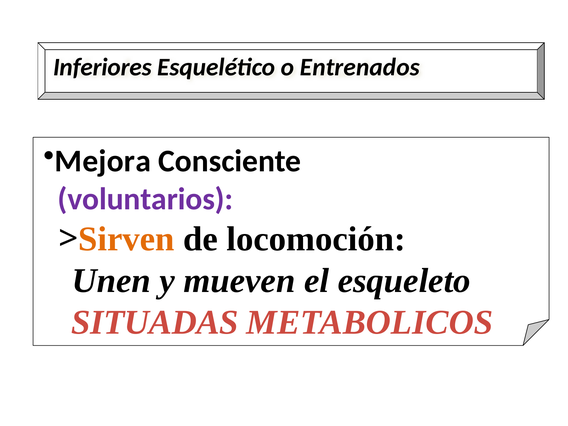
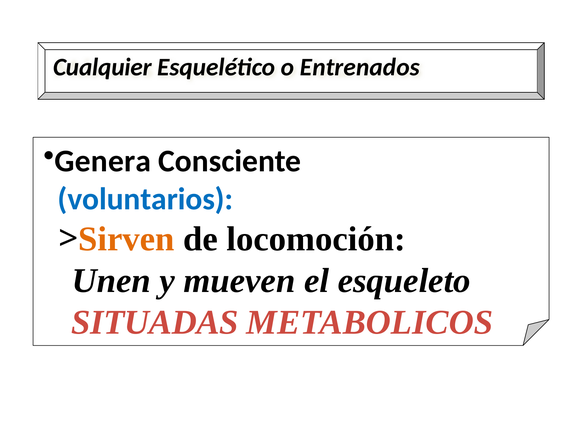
Inferiores: Inferiores -> Cualquier (102, 67)
Mejora: Mejora -> Genera (103, 161)
voluntarios colour: purple -> blue (145, 199)
